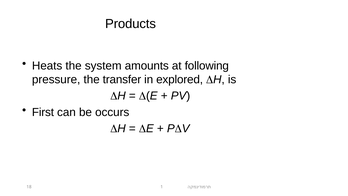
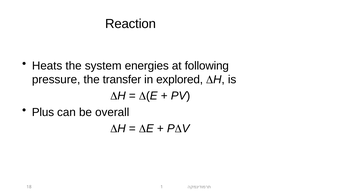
Products: Products -> Reaction (131, 24)
amounts: amounts -> energies (147, 66)
First: First -> Plus (43, 112)
occurs: occurs -> overall (112, 112)
